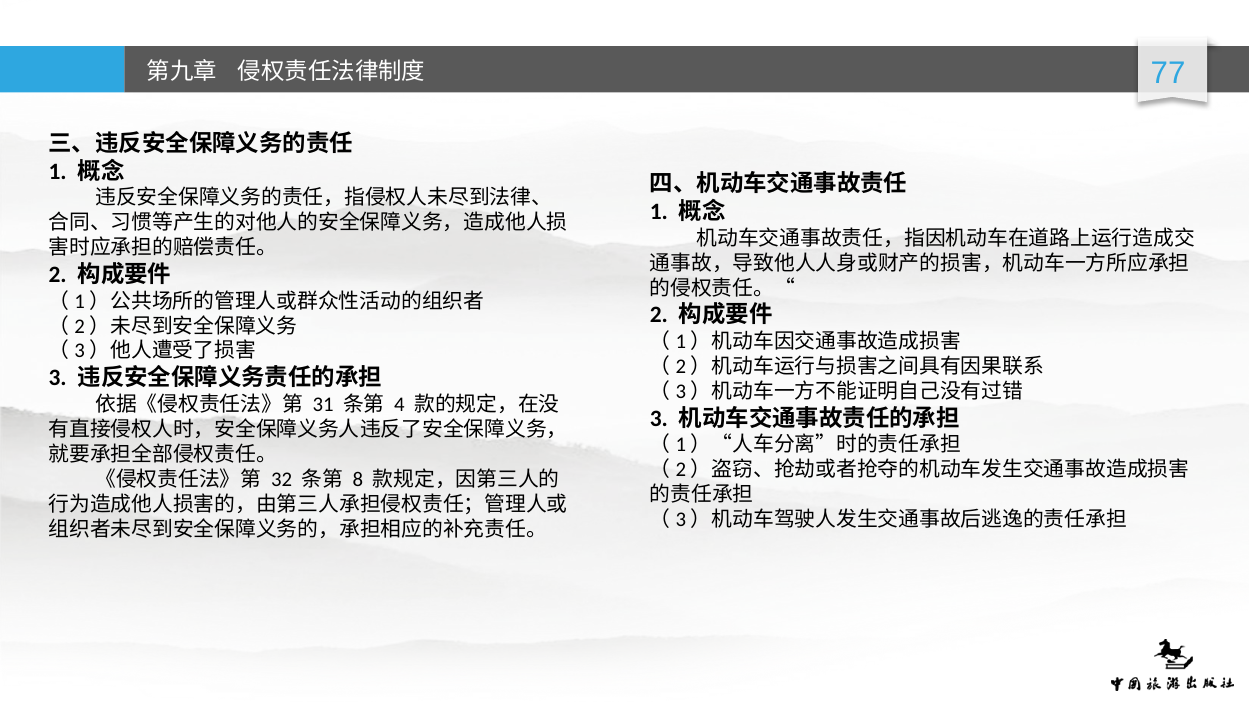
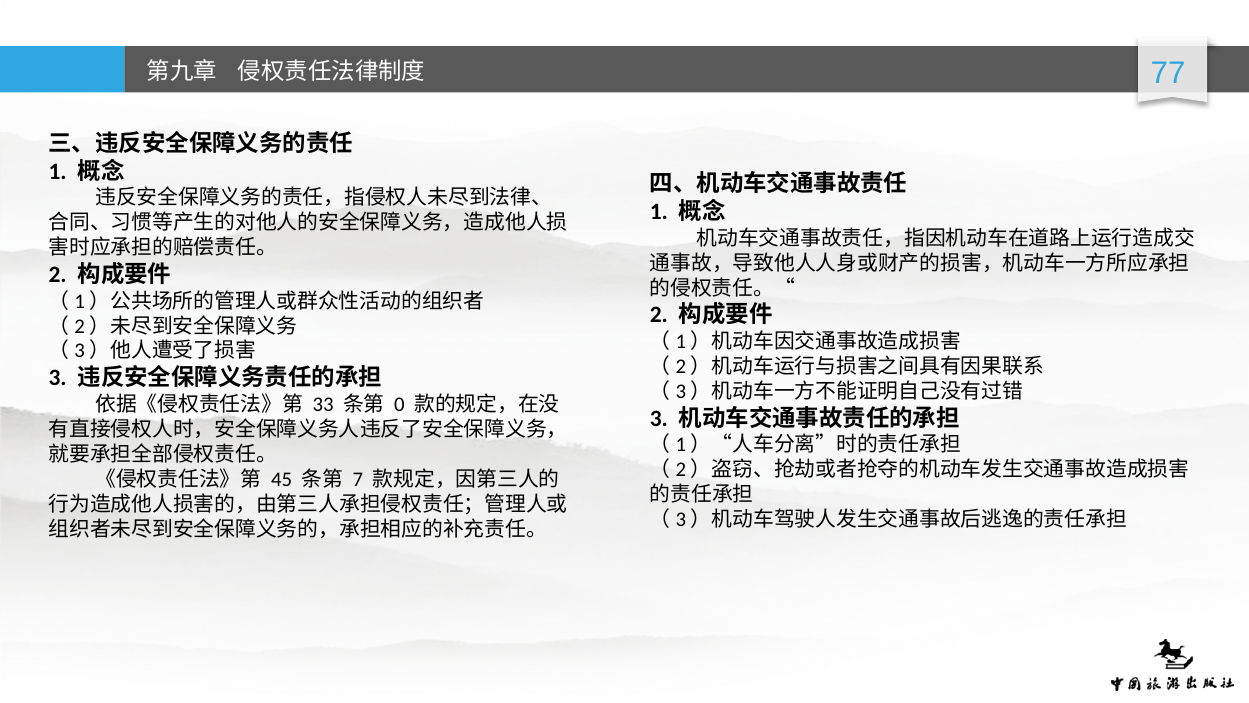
31: 31 -> 33 (323, 404)
4: 4 -> 0 (399, 404)
32: 32 -> 45 (282, 479)
8: 8 -> 7 (358, 479)
